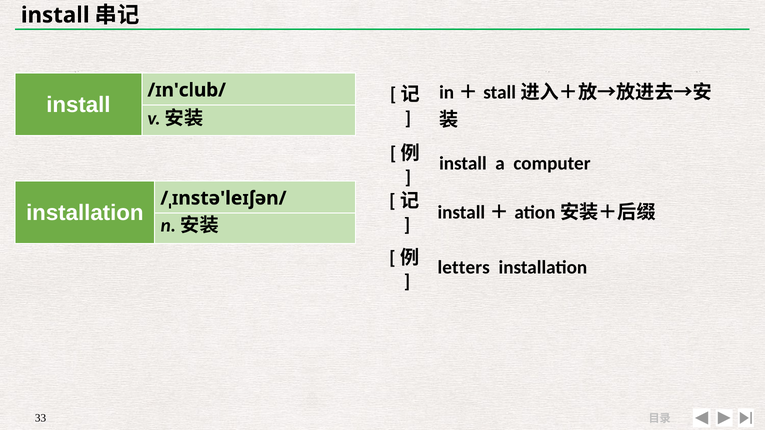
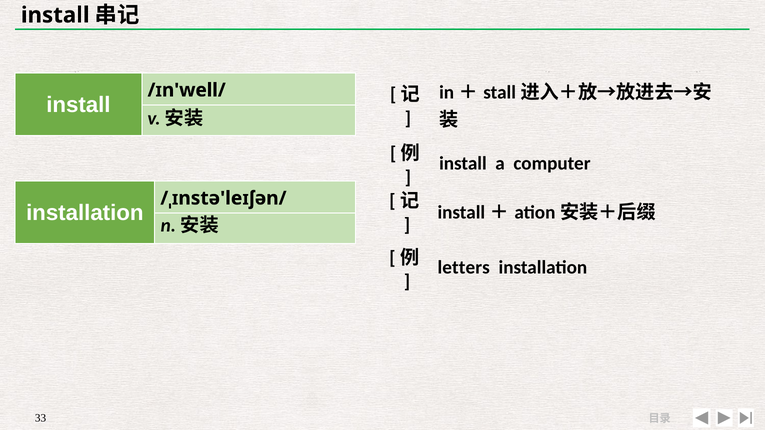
/ɪn'club/: /ɪn'club/ -> /ɪn'well/ (187, 90)
